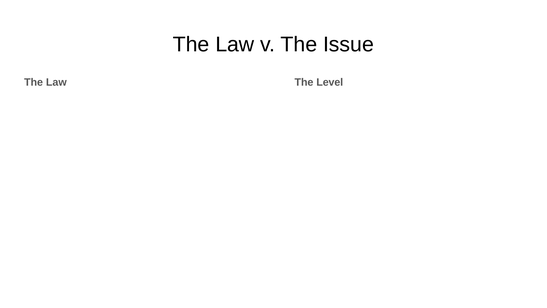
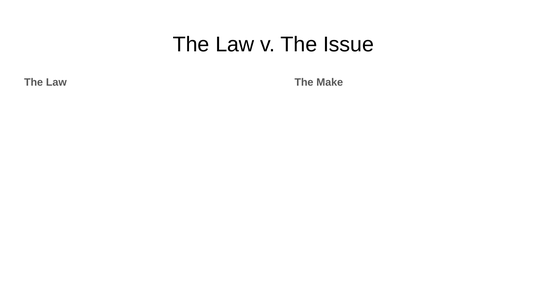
Level: Level -> Make (330, 82)
